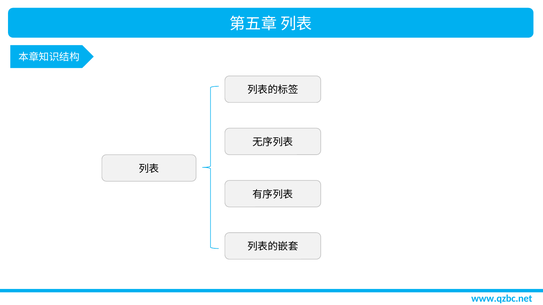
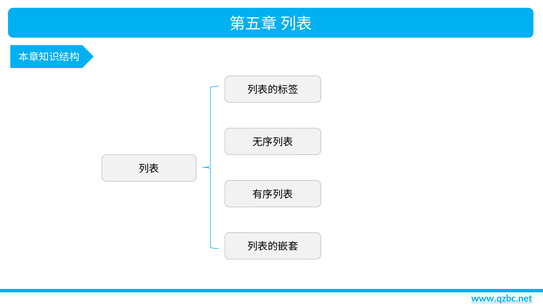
www.qzbc.net underline: none -> present (502, 299)
